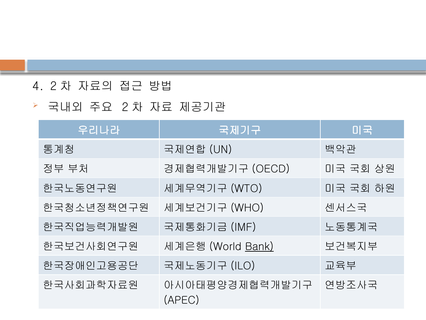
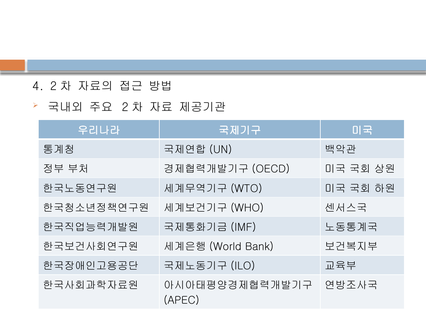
Bank underline: present -> none (259, 246)
